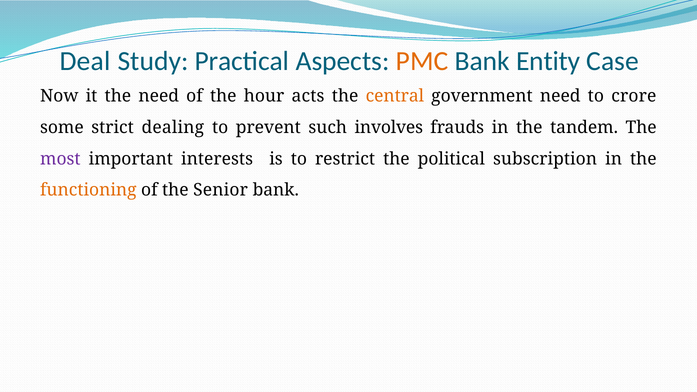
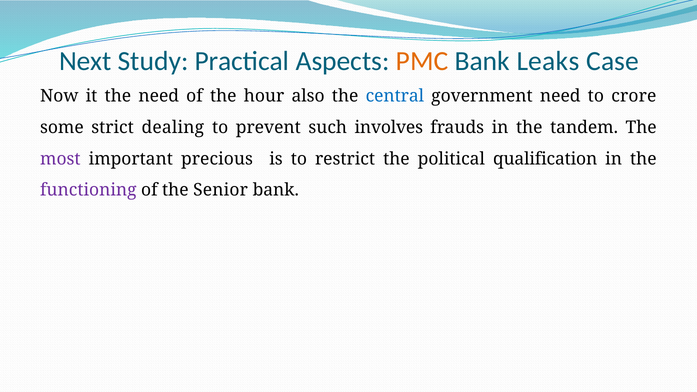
Deal: Deal -> Next (85, 61)
Entity: Entity -> Leaks (548, 61)
acts: acts -> also (308, 96)
central colour: orange -> blue (395, 96)
interests: interests -> precious (217, 159)
subscription: subscription -> qualification (545, 159)
functioning colour: orange -> purple (88, 190)
